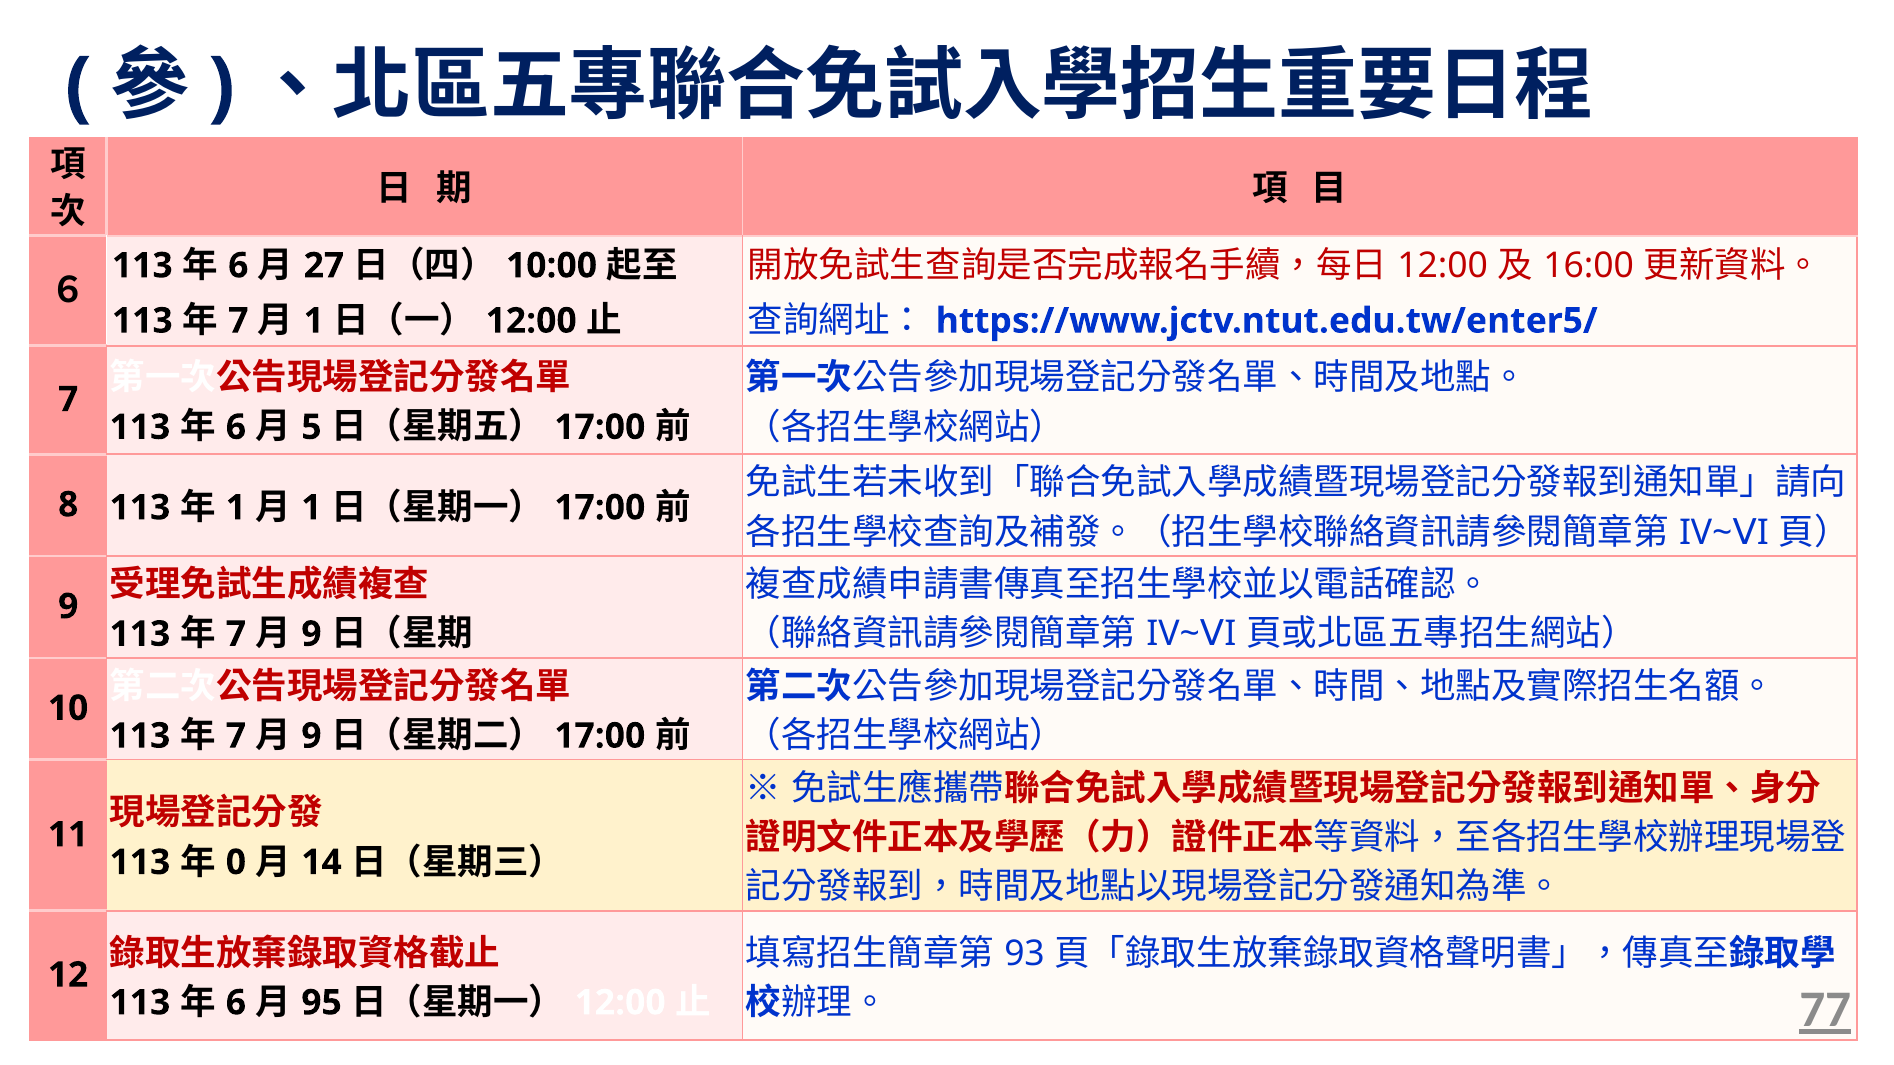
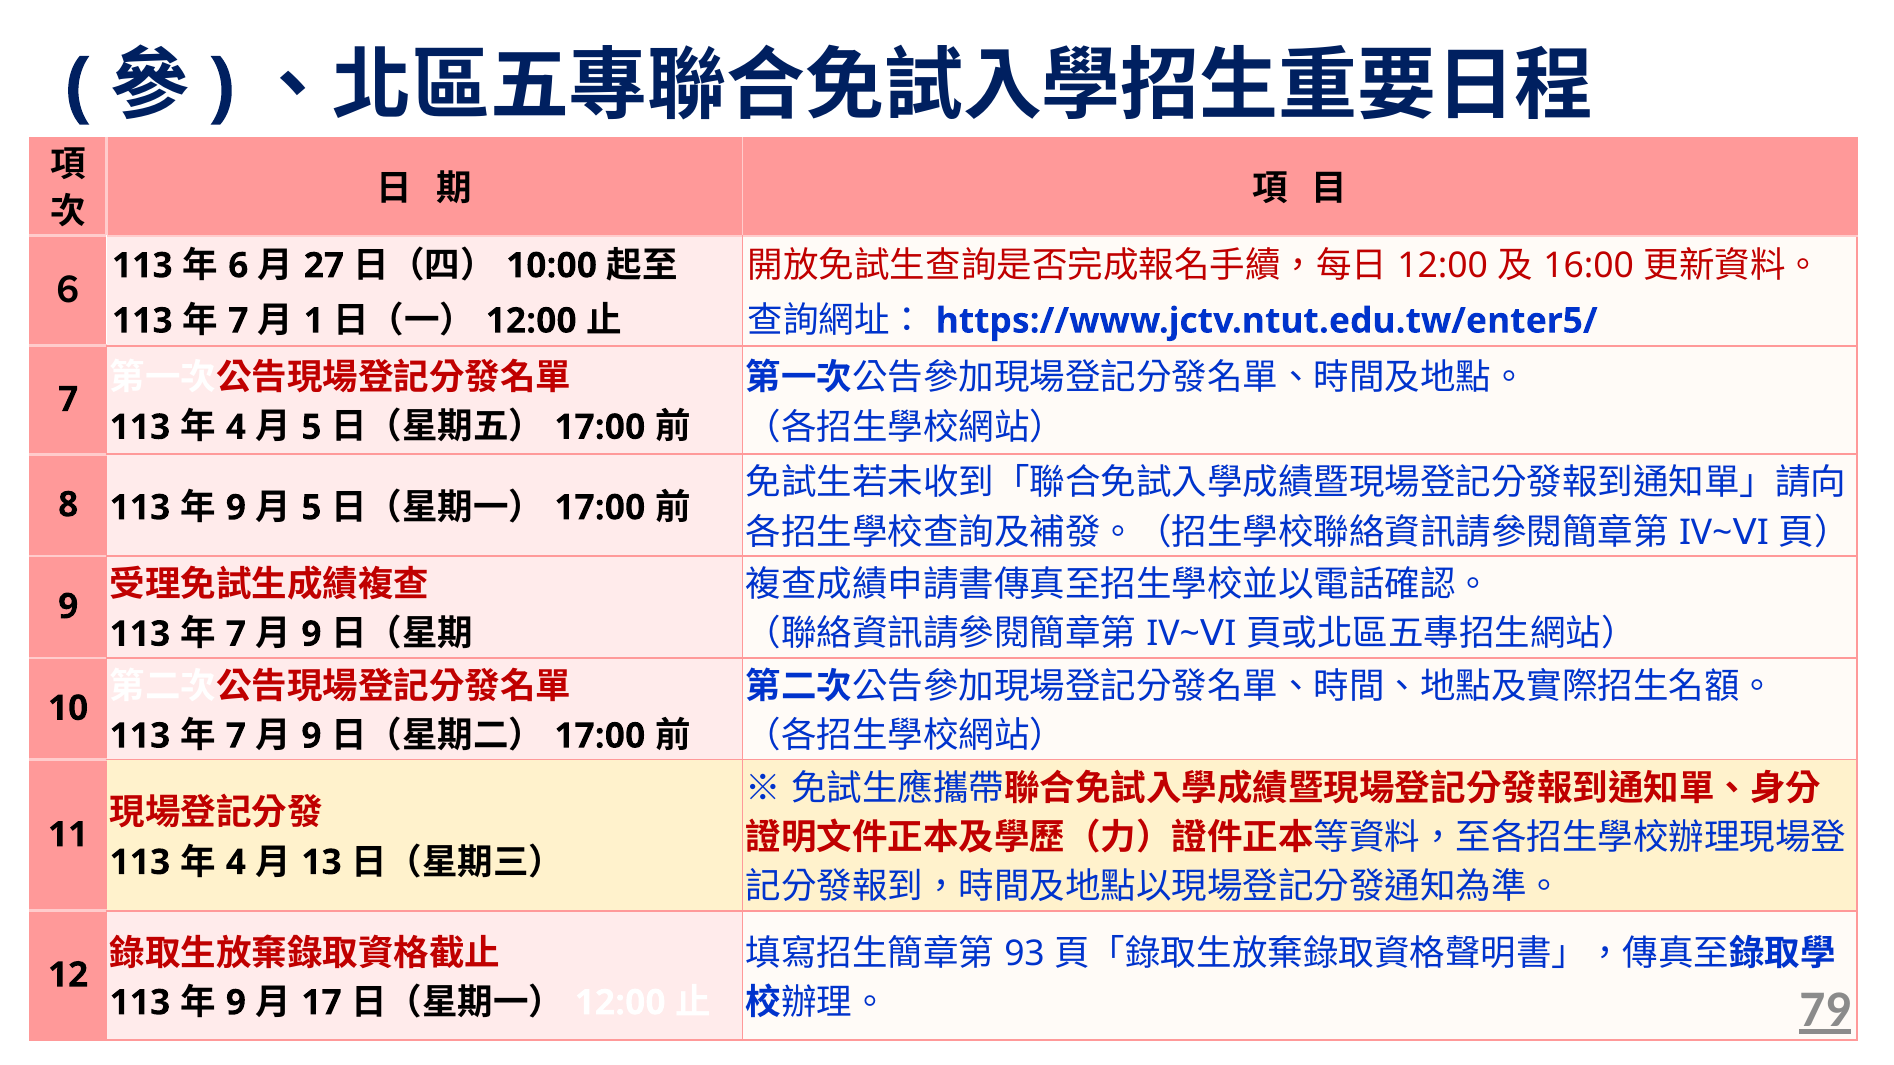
6: 6 -> 4 (236, 427)
1: 1 -> 9 (236, 508)
1: 1 -> 5 (311, 508)
0: 0 -> 4 (236, 863)
14: 14 -> 13 (322, 863)
77: 77 -> 79 (1825, 1010)
6: 6 -> 9 (236, 1003)
95: 95 -> 17 (322, 1003)
